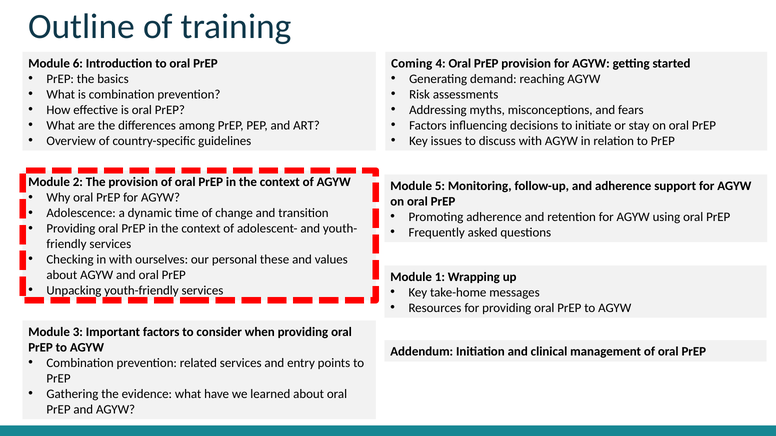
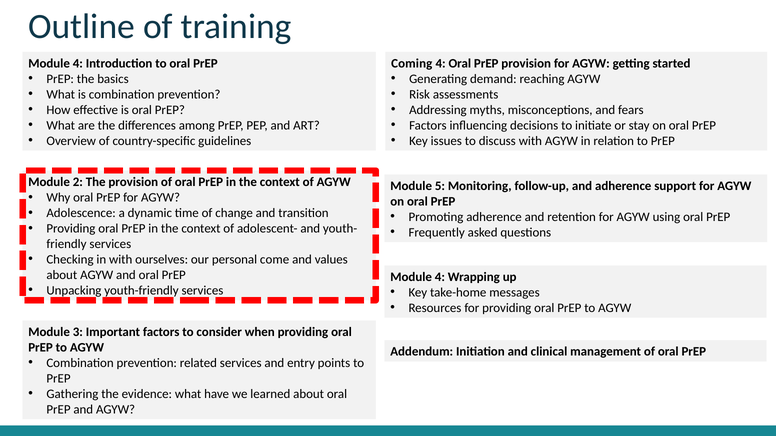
6: 6 -> 4 (78, 63)
these: these -> come (275, 260)
1: 1 -> 4 (440, 277)
